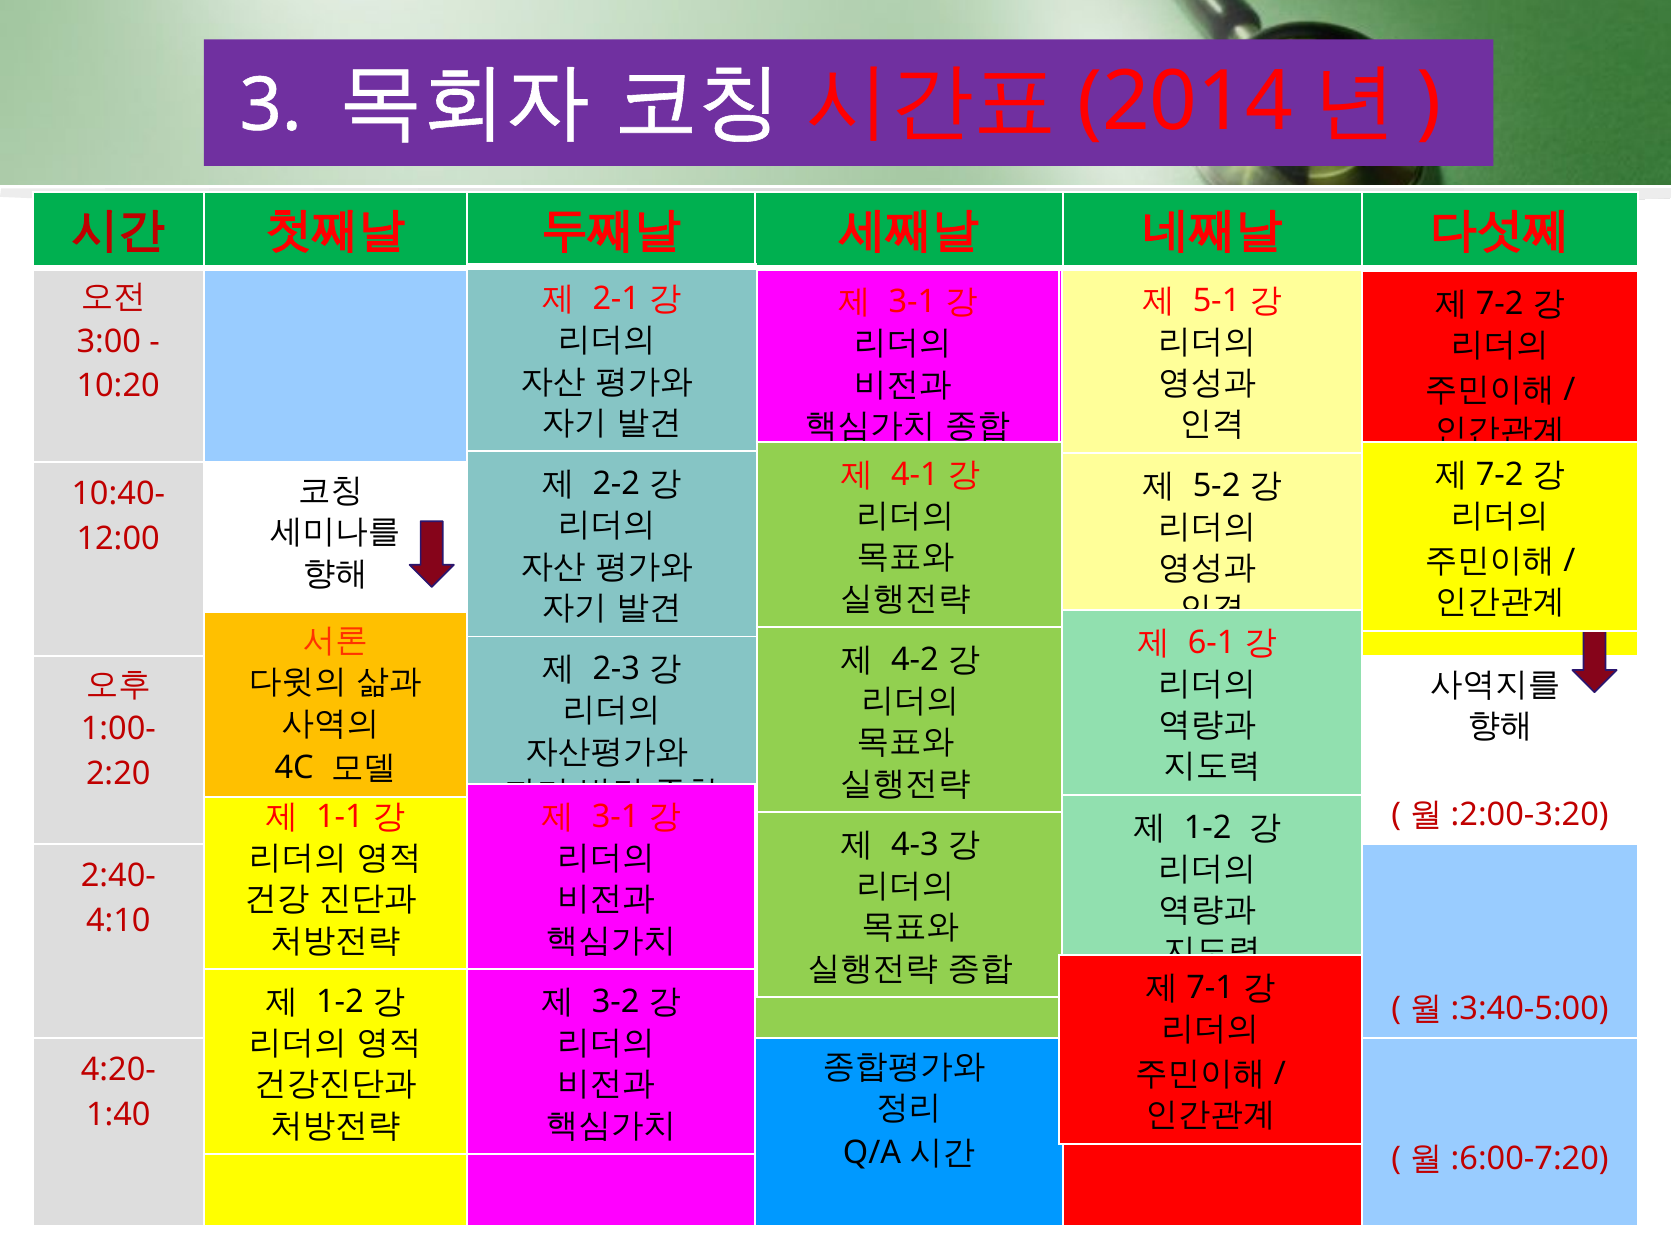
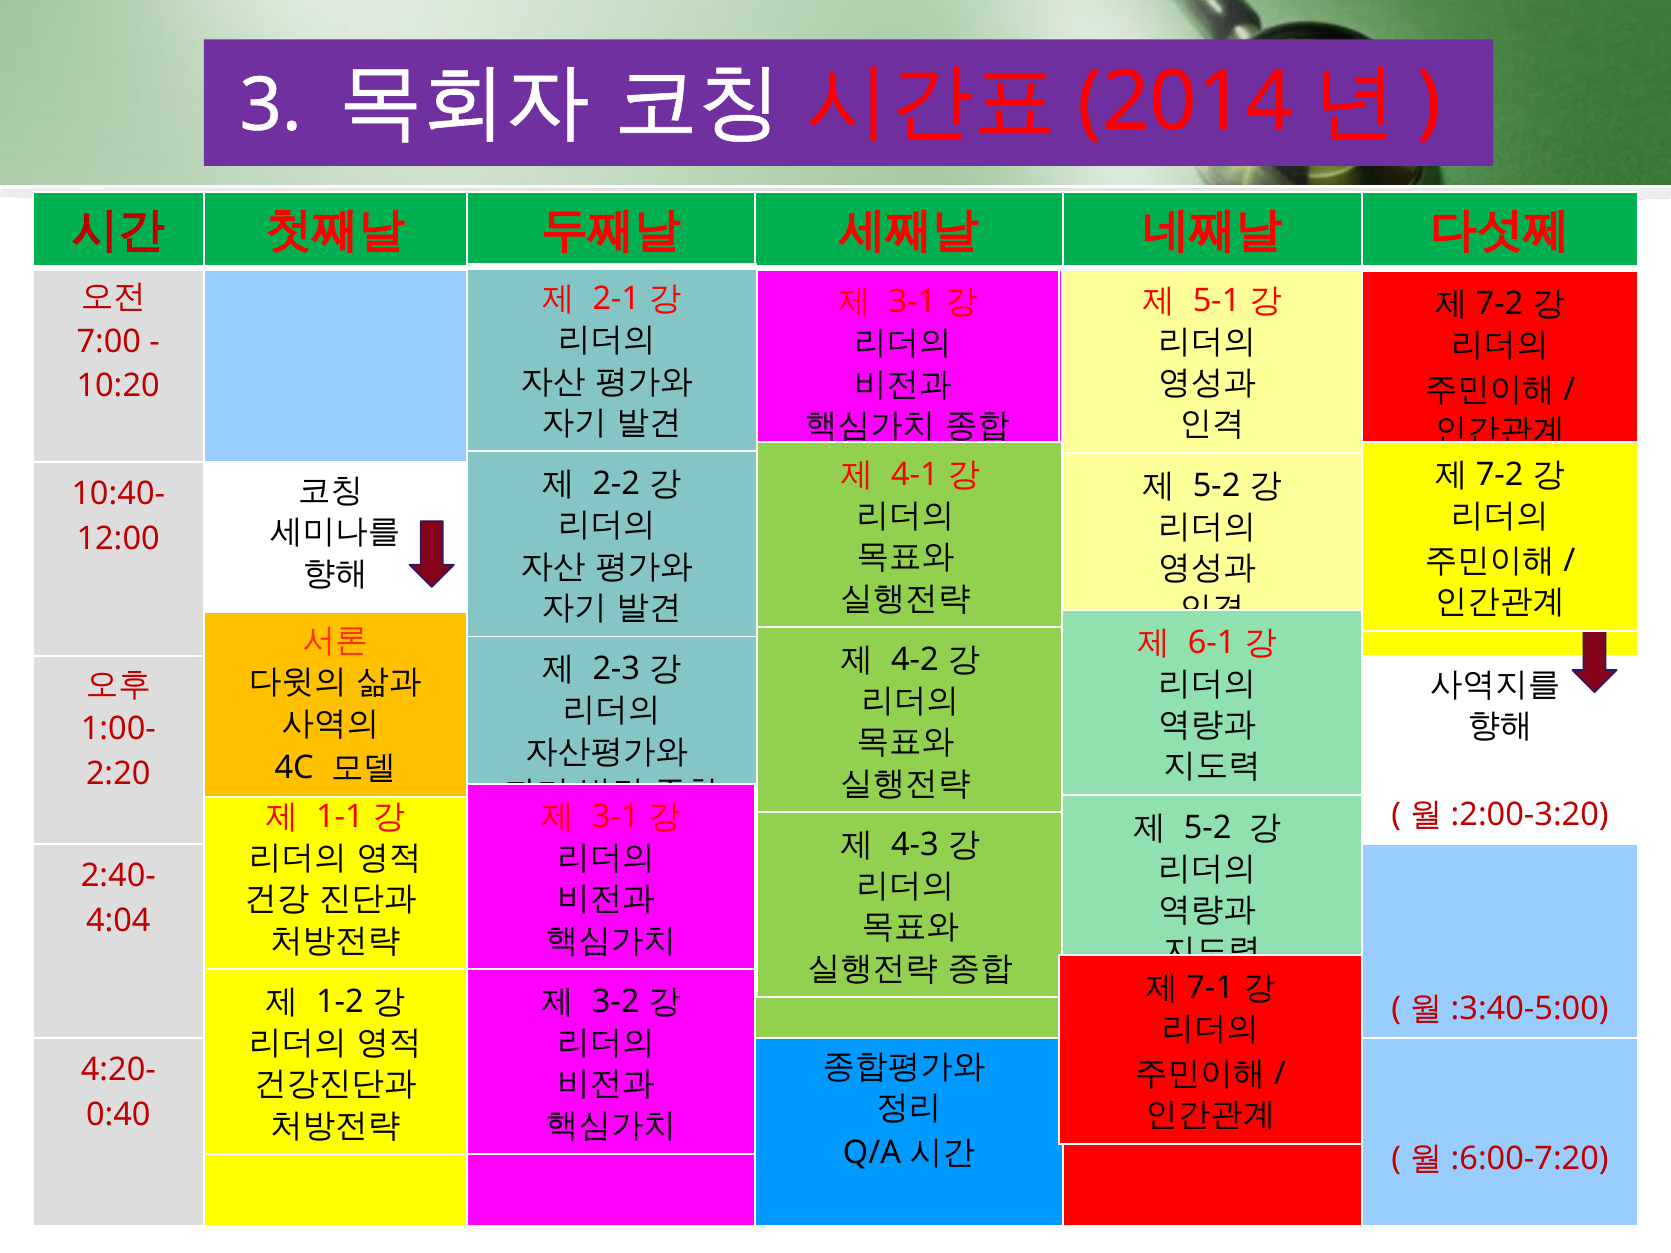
3:00: 3:00 -> 7:00 (109, 342)
1-2: 1-2 -> 5-2 (1208, 828)
4:10: 4:10 -> 4:04 (118, 920)
1:40: 1:40 -> 0:40 (118, 1115)
